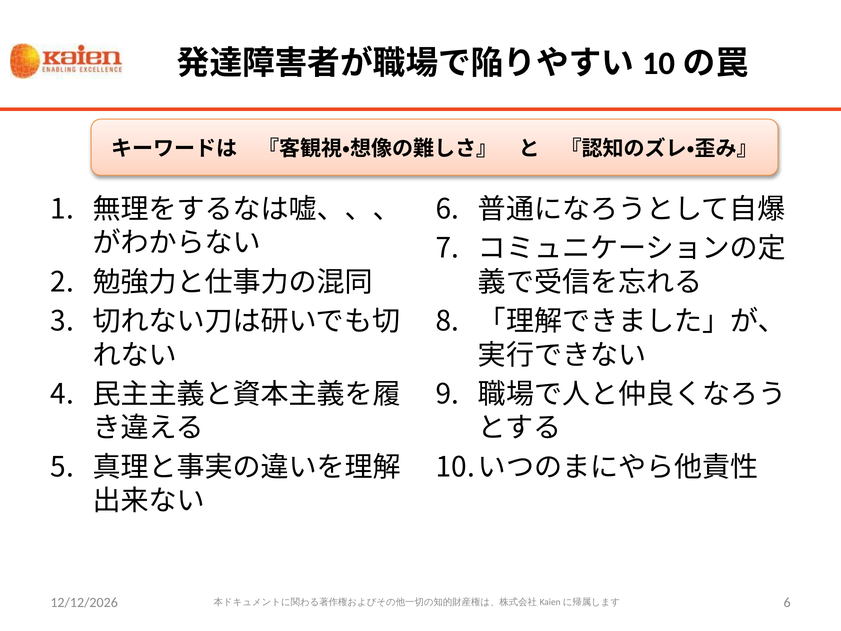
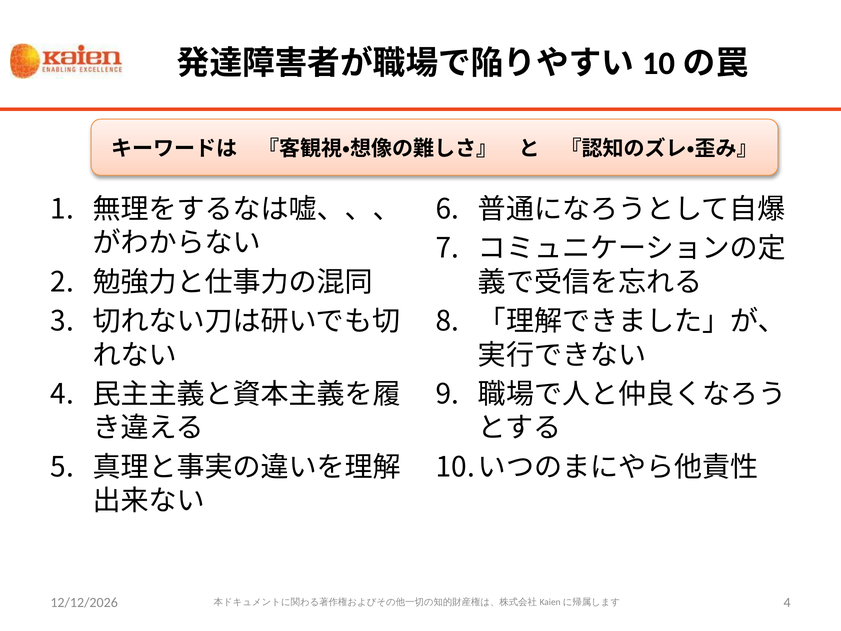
6: 6 -> 4 (787, 602)
